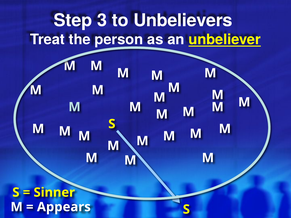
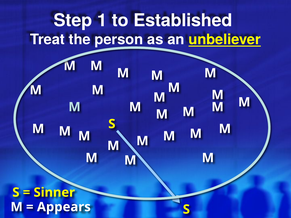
3: 3 -> 1 (102, 20)
Unbelievers: Unbelievers -> Established (183, 20)
